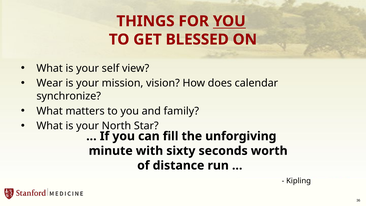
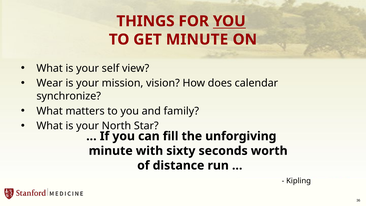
GET BLESSED: BLESSED -> MINUTE (197, 39)
